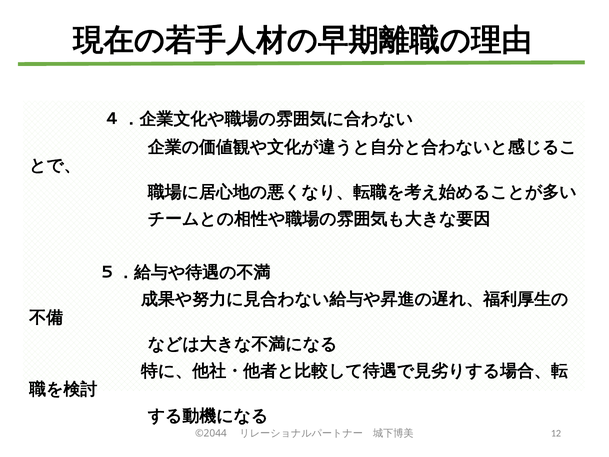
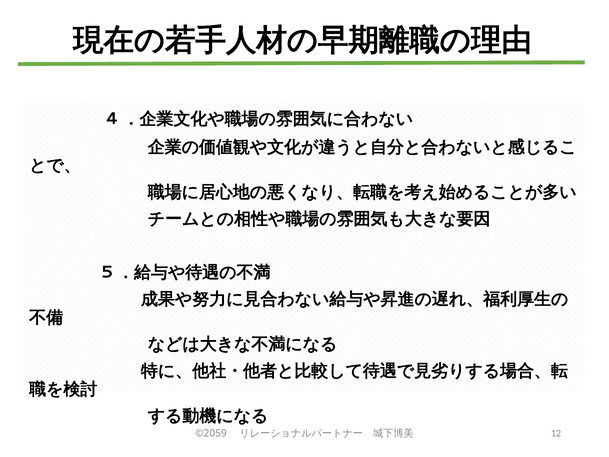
©2044: ©2044 -> ©2059 (211, 433)
